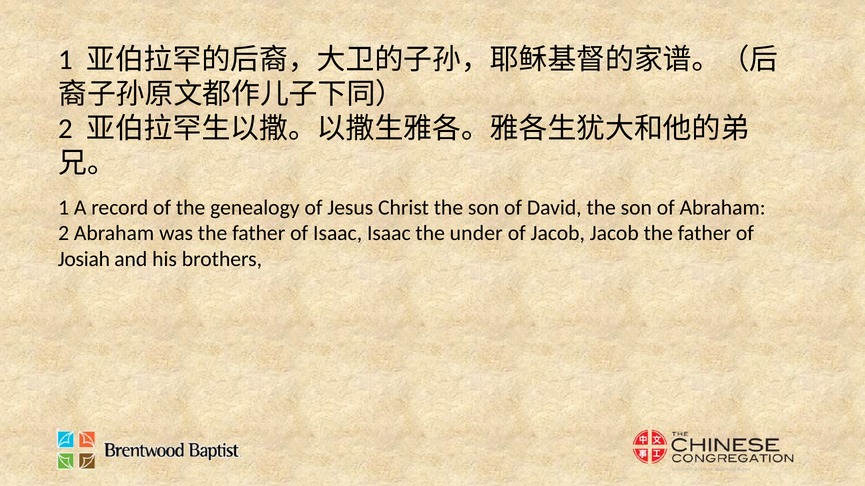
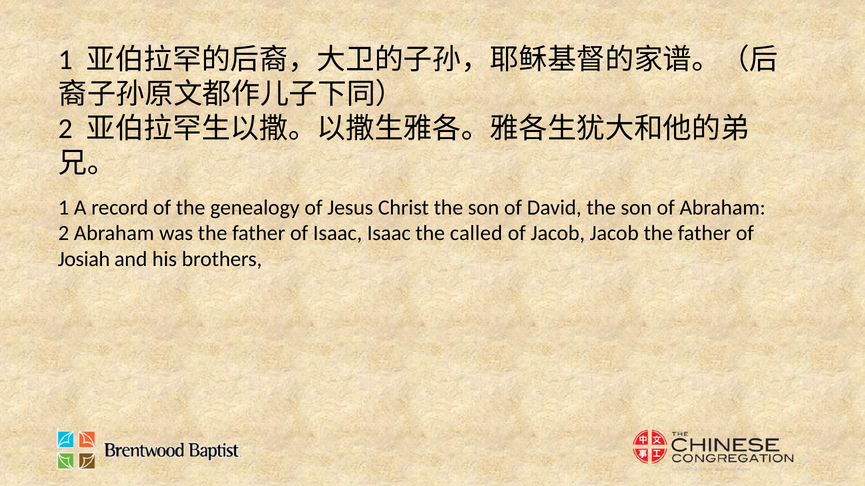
under: under -> called (476, 234)
